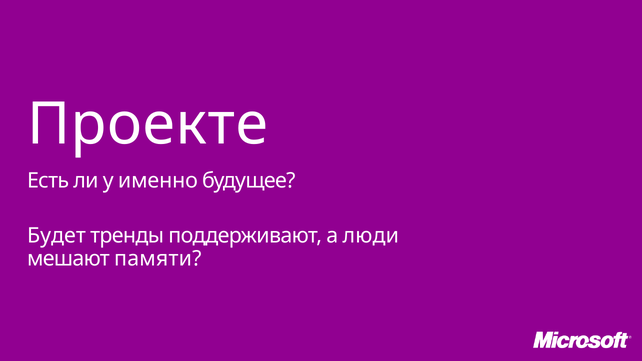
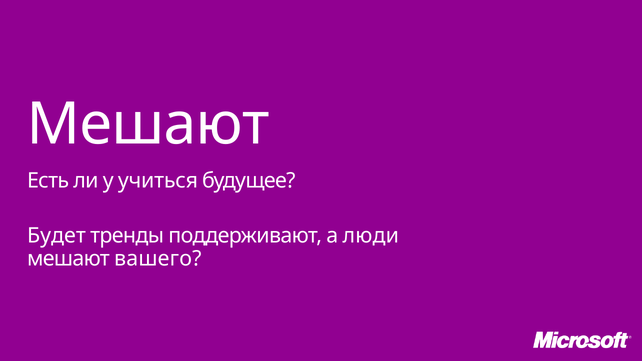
Проекте: Проекте -> Мешают (148, 125)
именно: именно -> учиться (158, 181)
памяти: памяти -> вашего (158, 259)
